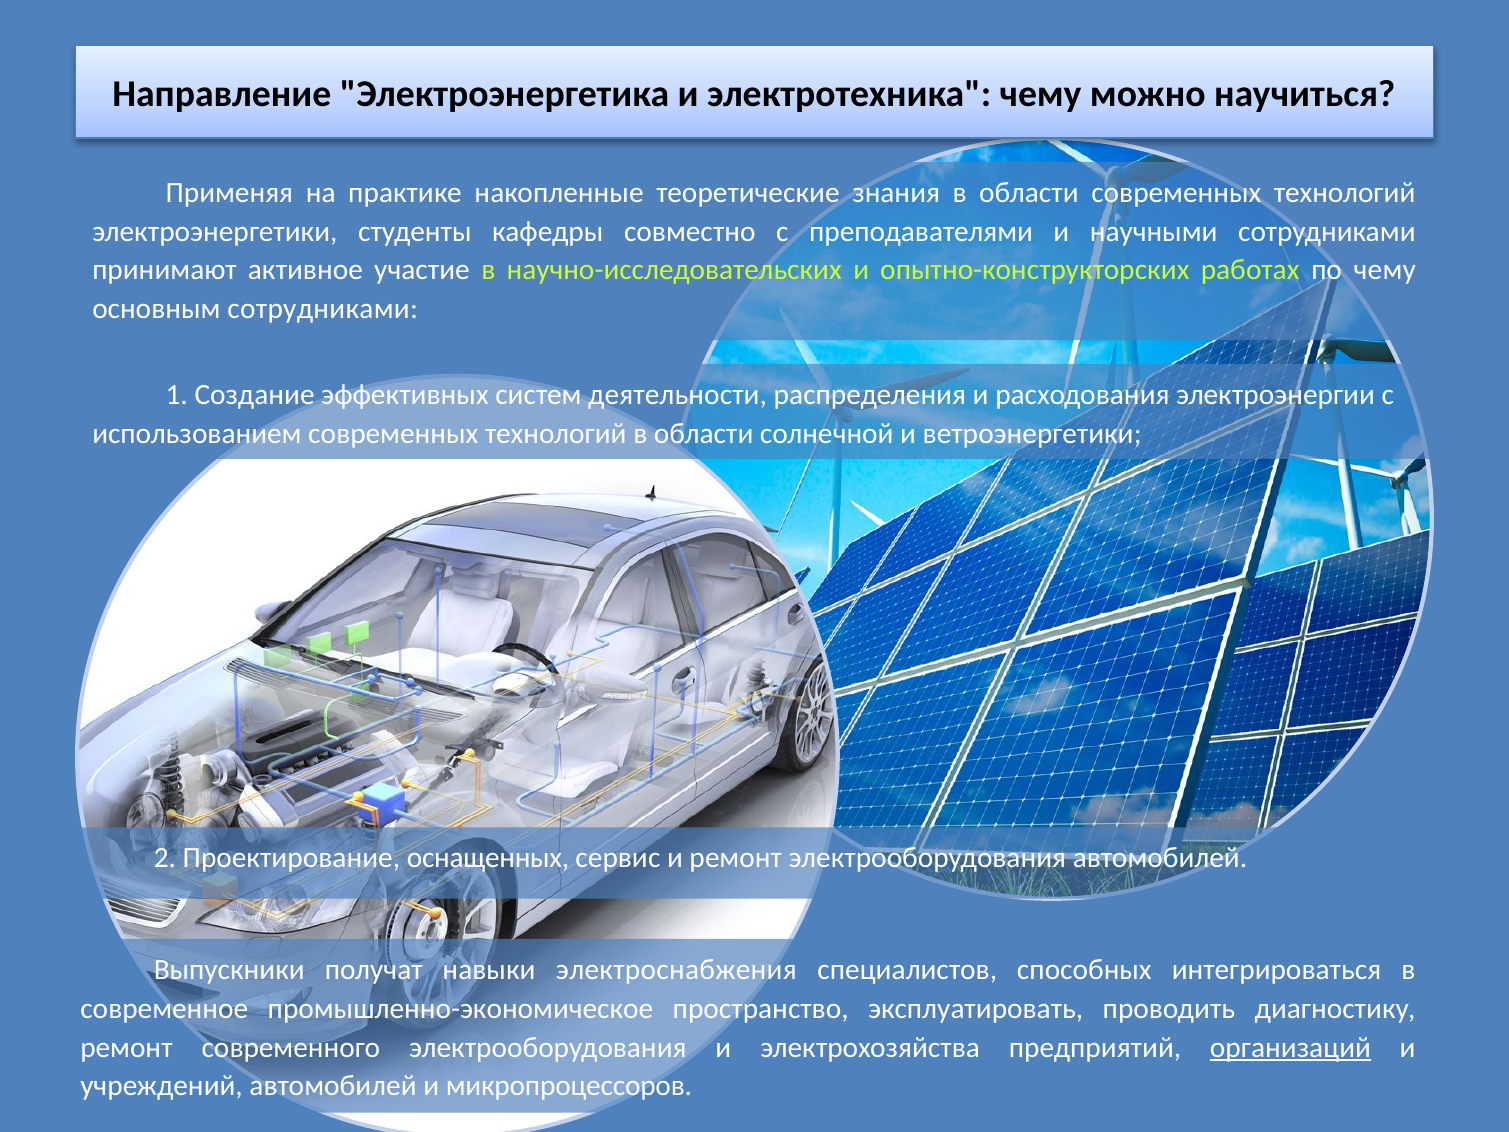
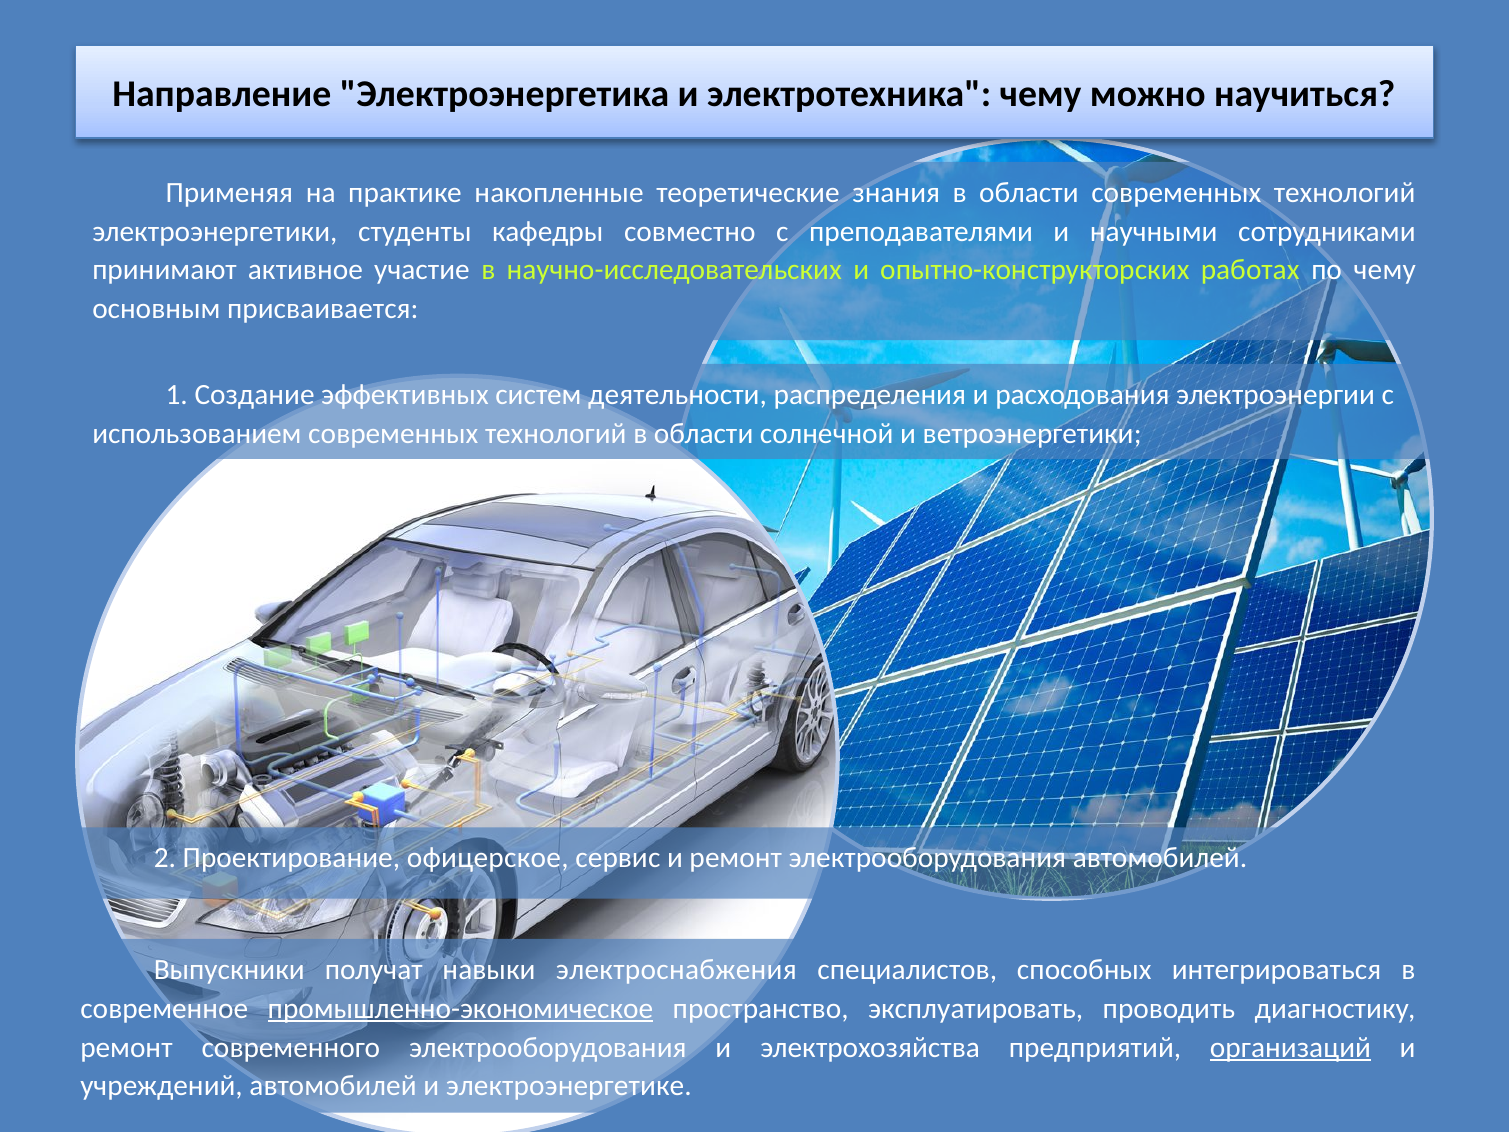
основным сотрудниками: сотрудниками -> присваивается (323, 309)
оснащенных: оснащенных -> офицерское (488, 858)
промышленно-экономическое underline: none -> present (460, 1008)
микропроцессоров: микропроцессоров -> электроэнергетике (569, 1086)
